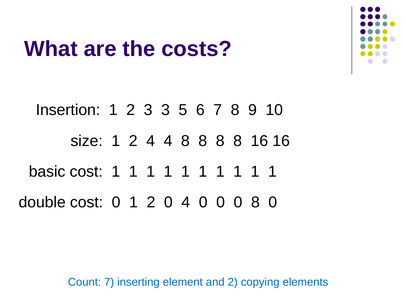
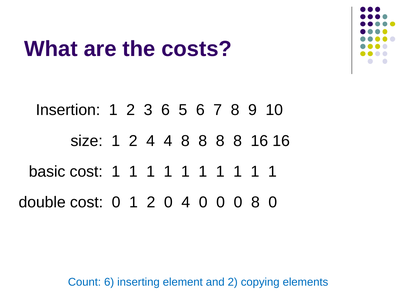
3 3: 3 -> 6 (165, 110)
Count 7: 7 -> 6 (109, 282)
